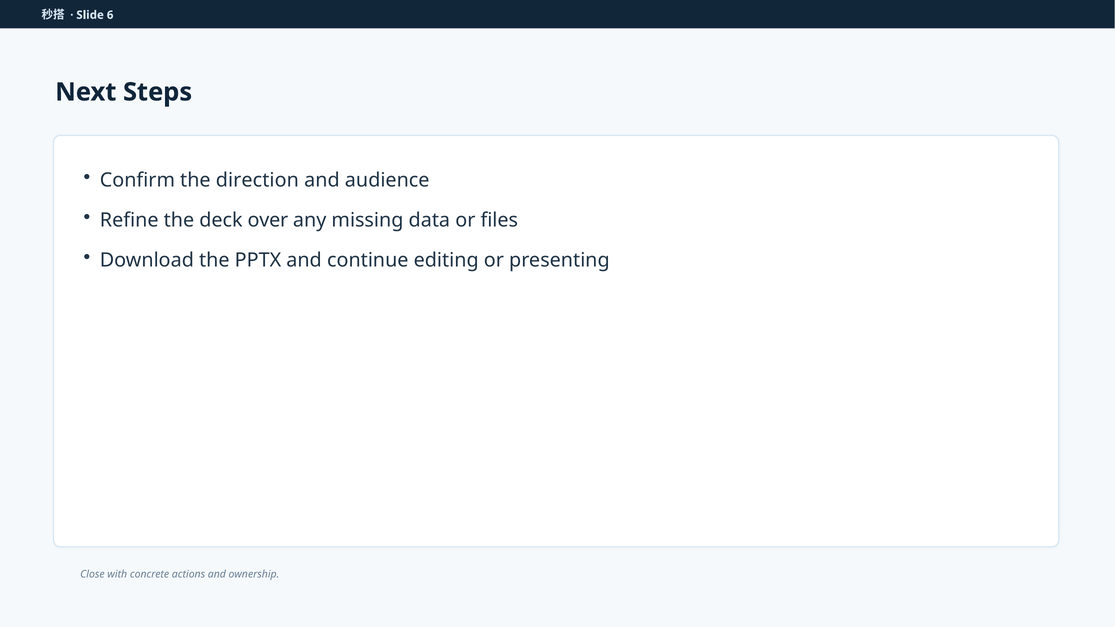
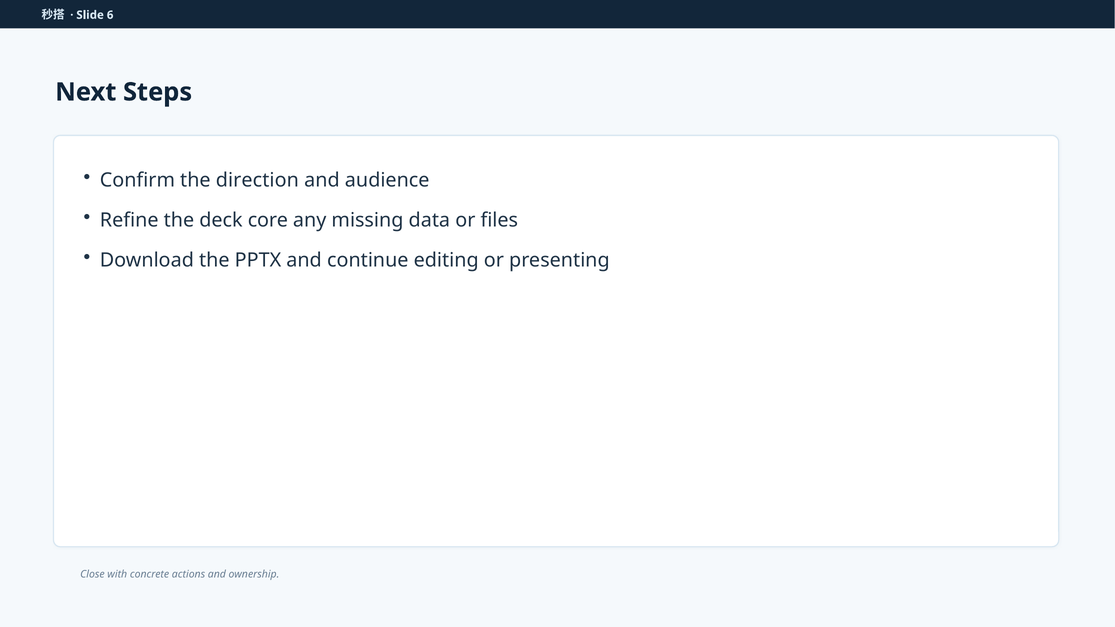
over: over -> core (268, 220)
